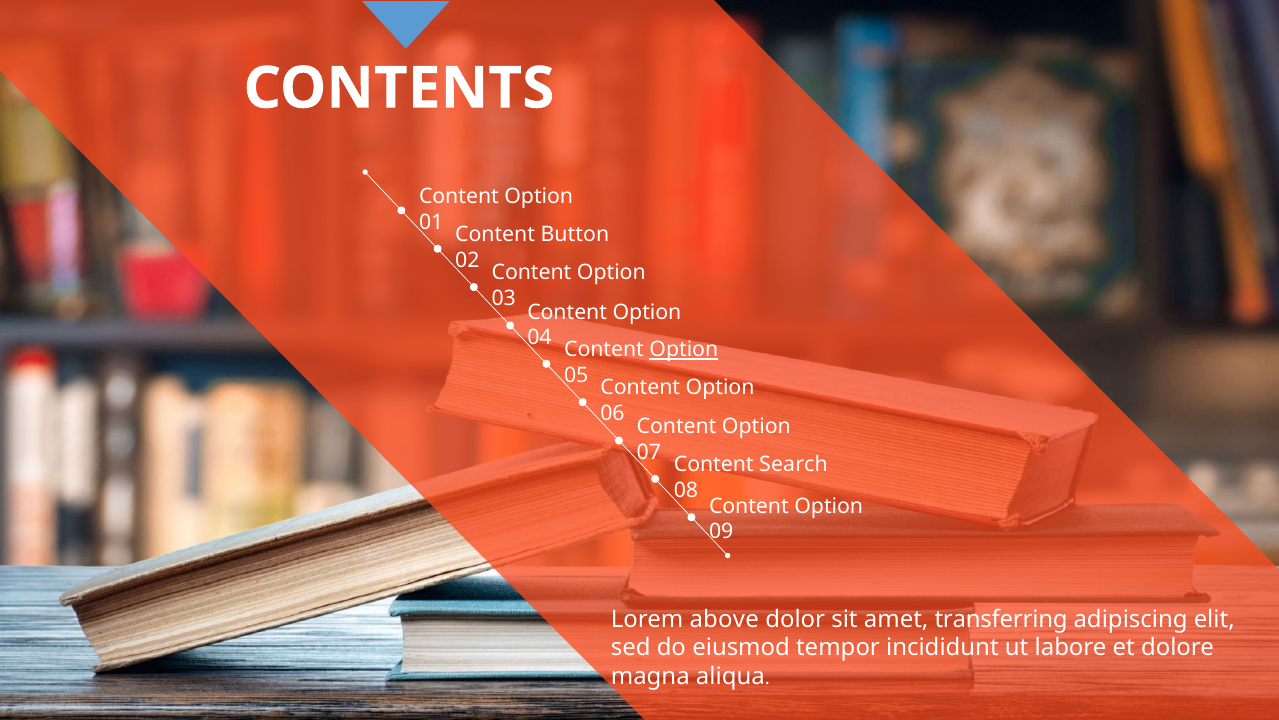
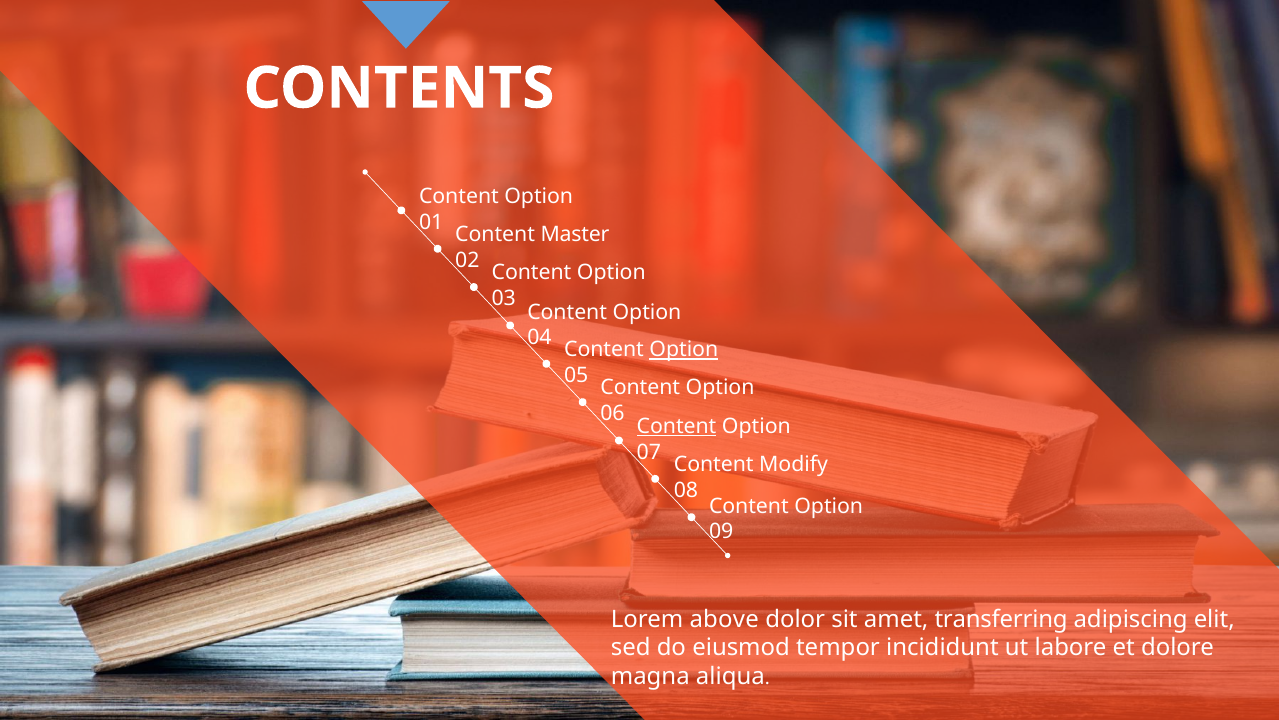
Button: Button -> Master (575, 234)
Content underline: none -> present (677, 426)
Search: Search -> Modify (794, 465)
